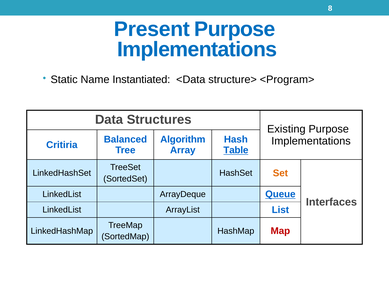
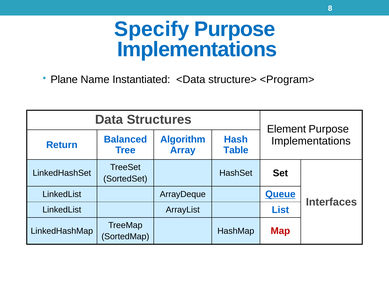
Present: Present -> Specify (152, 29)
Static: Static -> Plane (64, 79)
Existing: Existing -> Element (286, 129)
Critiria: Critiria -> Return (62, 145)
Table underline: present -> none (236, 150)
Set colour: orange -> black (280, 173)
